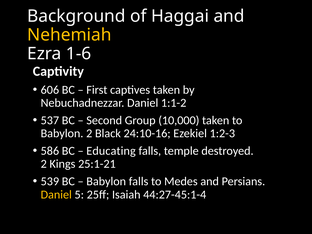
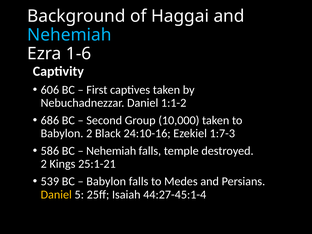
Nehemiah colour: yellow -> light blue (69, 35)
537: 537 -> 686 (50, 120)
1:2-3: 1:2-3 -> 1:7-3 (222, 133)
Educating: Educating -> Nehemiah (111, 151)
